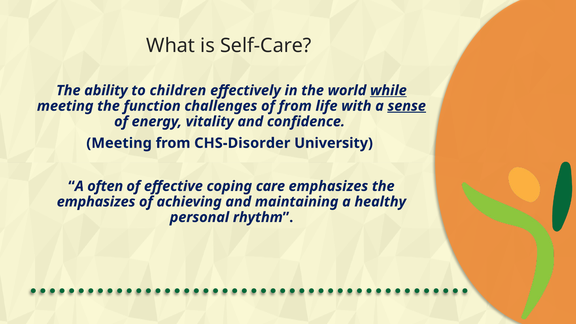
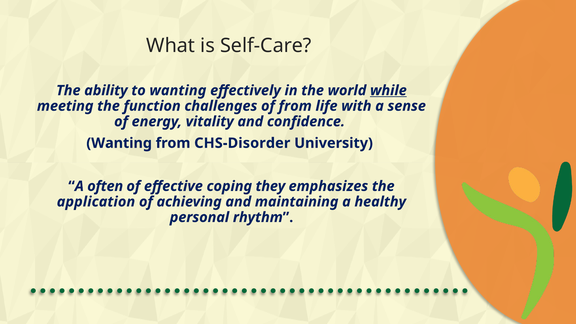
to children: children -> wanting (178, 90)
sense underline: present -> none (407, 106)
Meeting: Meeting -> Wanting (119, 143)
care: care -> they (270, 186)
emphasizes: emphasizes -> application (96, 202)
